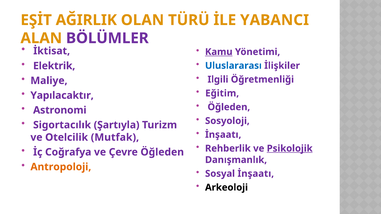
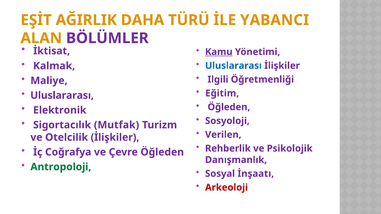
OLAN: OLAN -> DAHA (143, 20)
Elektrik: Elektrik -> Kalmak (54, 66)
Yapılacaktır: Yapılacaktır -> Uluslararası (62, 96)
Astronomi: Astronomi -> Elektronik (60, 110)
Şartıyla: Şartıyla -> Mutfak (117, 125)
İnşaatı: İnşaatı -> Verilen (223, 135)
Otelcilik Mutfak: Mutfak -> İlişkiler (115, 138)
Psikolojik underline: present -> none (290, 149)
Antropoloji colour: orange -> green (61, 167)
Arkeoloji colour: black -> red (226, 188)
